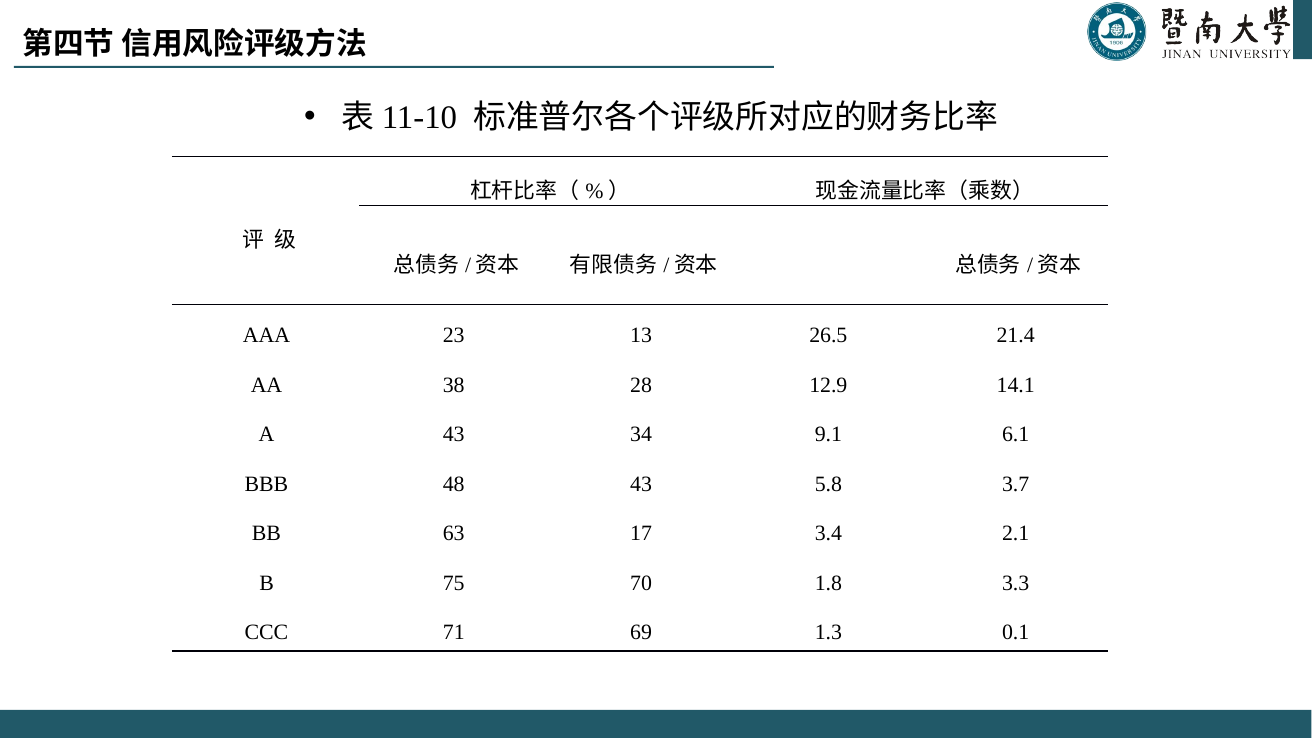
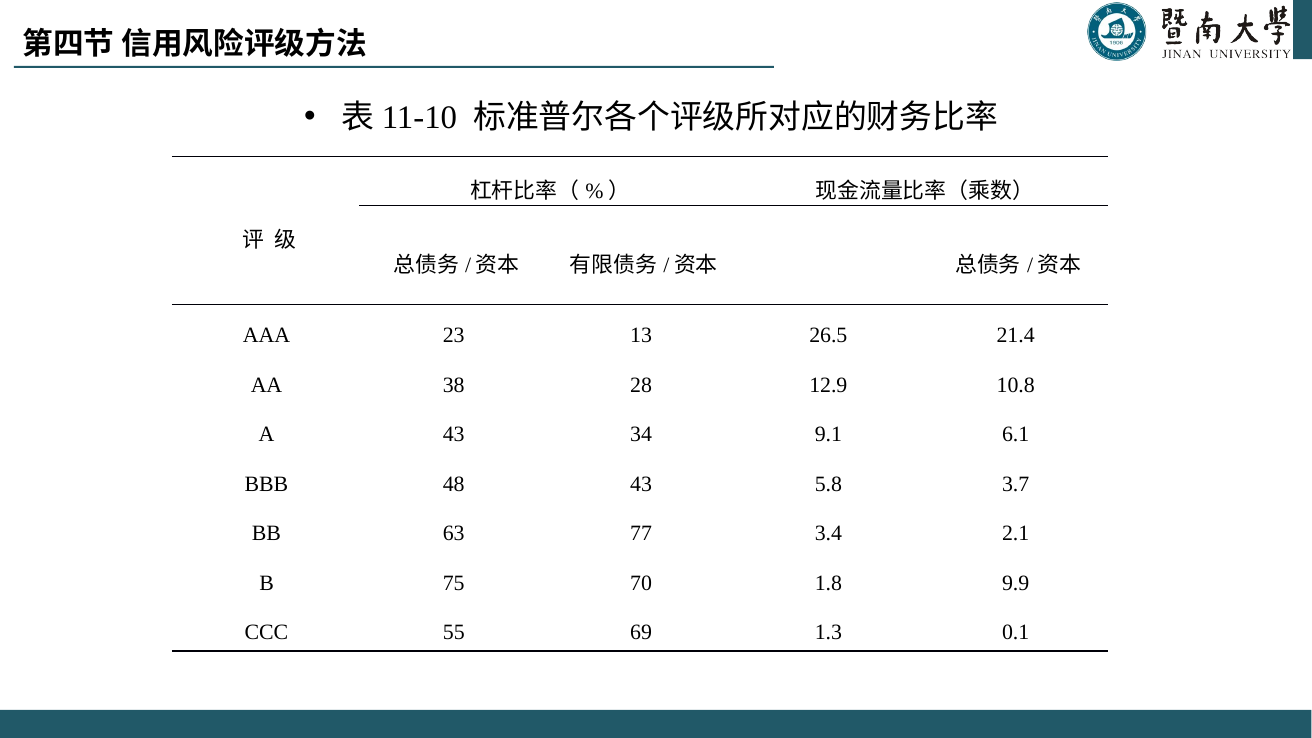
14.1: 14.1 -> 10.8 (1016, 385)
17: 17 -> 77 (641, 534)
3.3: 3.3 -> 9.9 (1016, 583)
71: 71 -> 55 (454, 633)
